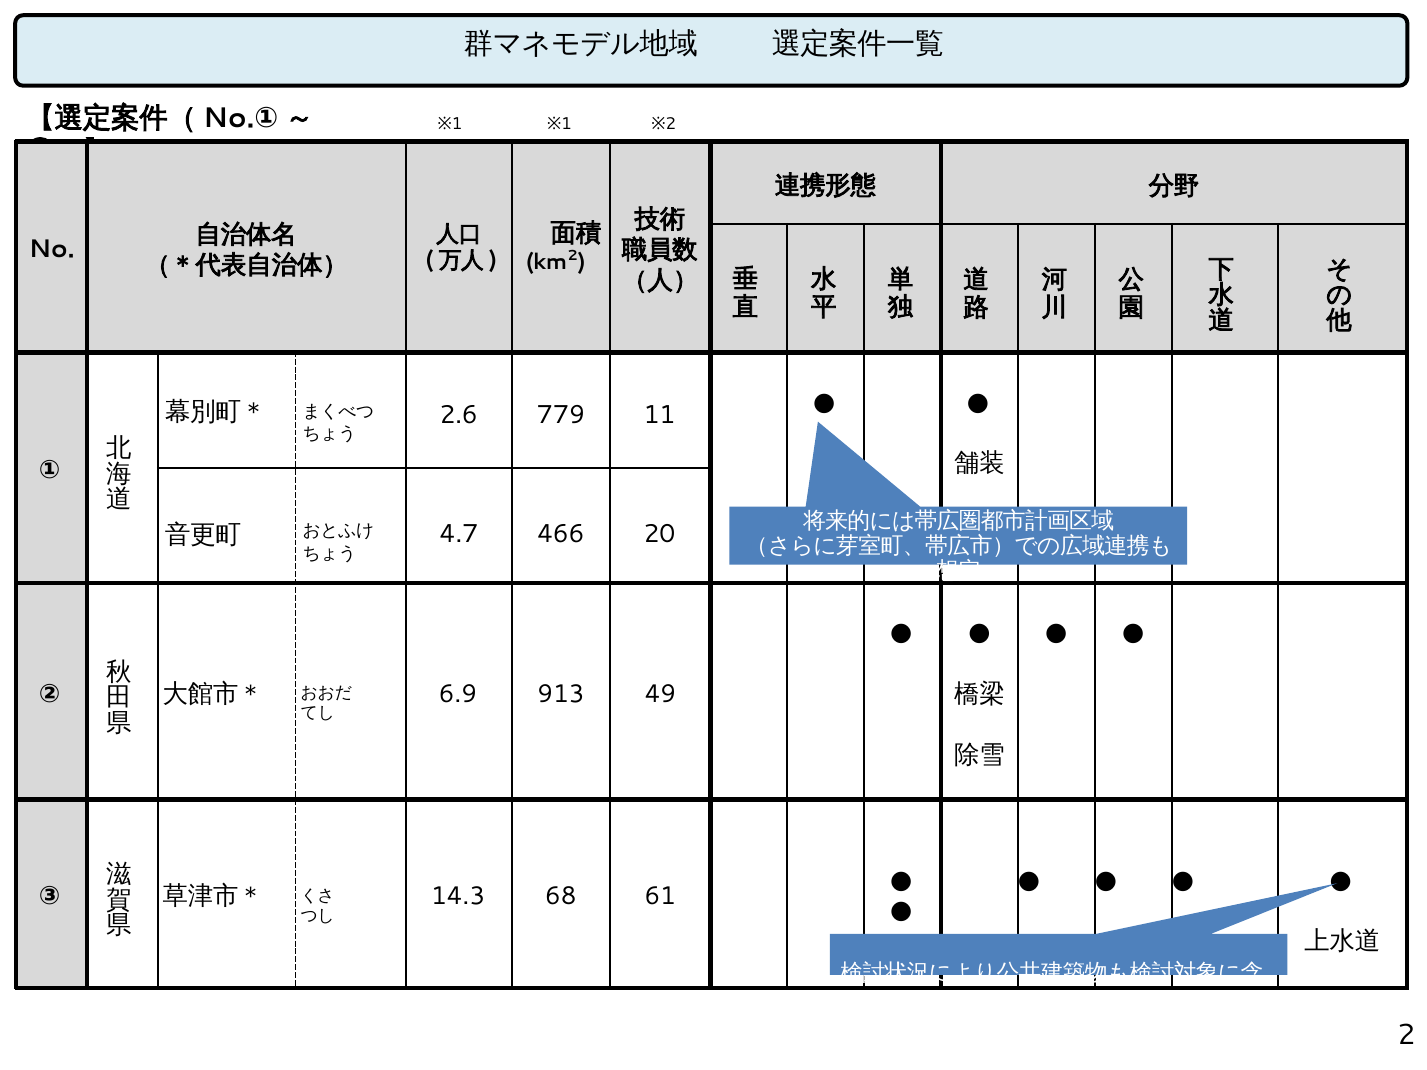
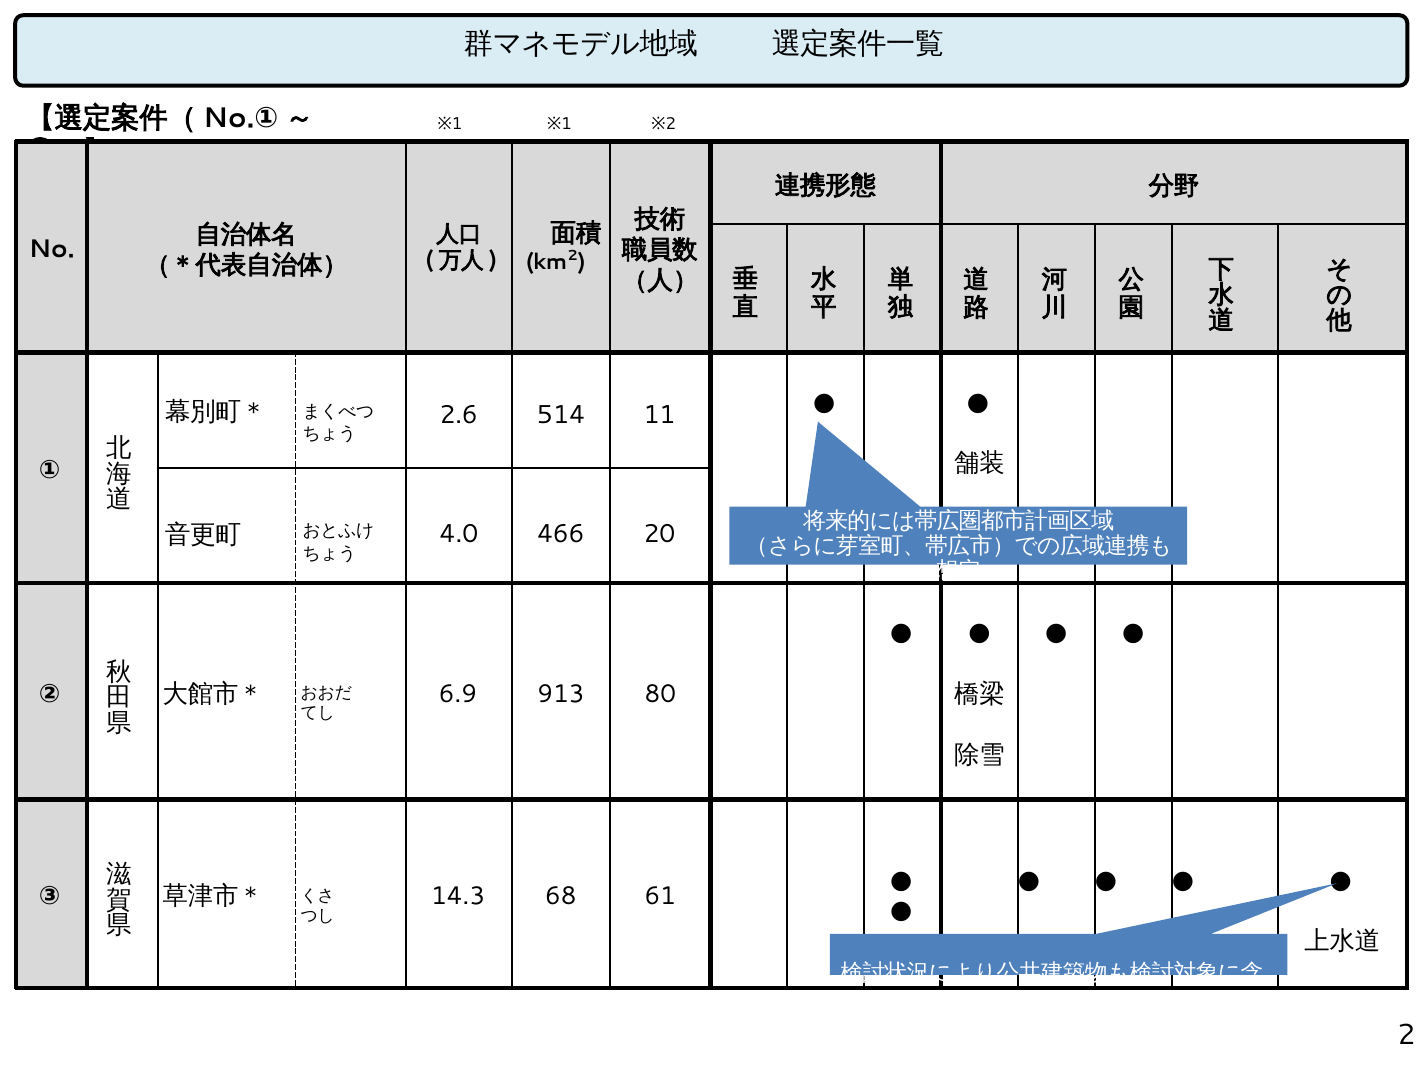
779: 779 -> 514 (561, 415)
4.7: 4.7 -> 4.0 (459, 534)
49: 49 -> 80 (660, 694)
